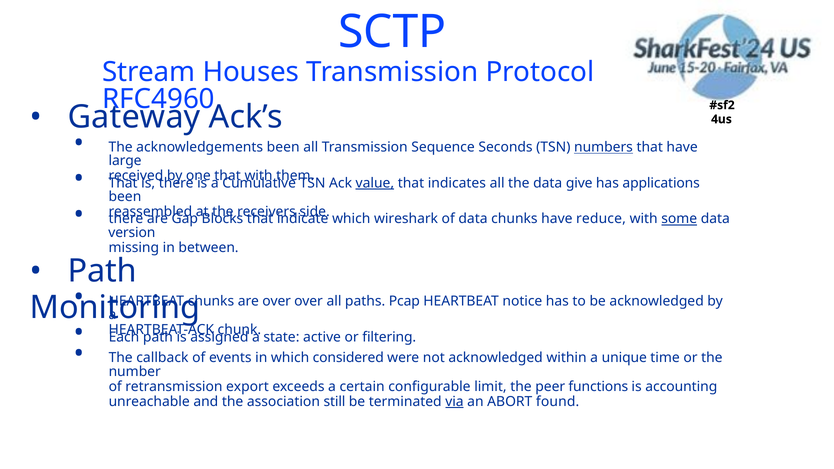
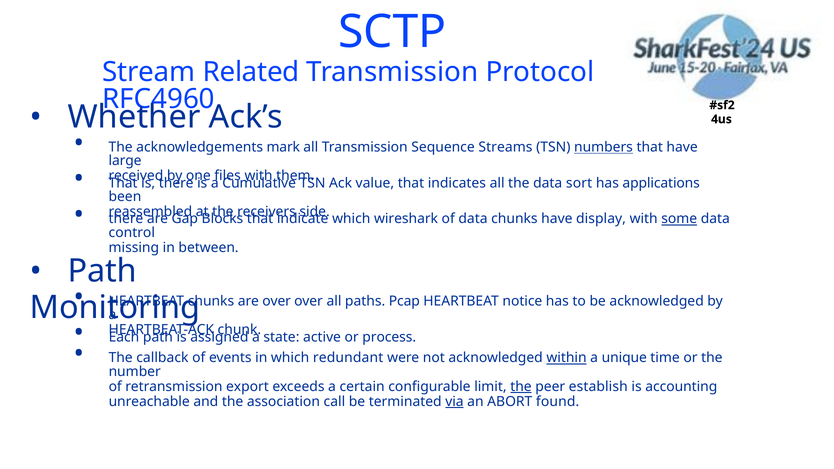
Houses: Houses -> Related (251, 72)
Gateway: Gateway -> Whether (134, 117)
acknowledgements been: been -> mark (283, 147)
Seconds: Seconds -> Streams (505, 147)
that: that -> files (228, 176)
value underline: present -> none (375, 183)
give: give -> sort (579, 183)
reduce: reduce -> display (601, 219)
version: version -> control (132, 233)
filtering: filtering -> process (389, 337)
considered: considered -> redundant (348, 358)
within underline: none -> present (567, 358)
the underline: none -> present (521, 387)
functions: functions -> establish (598, 387)
still: still -> call (334, 402)
